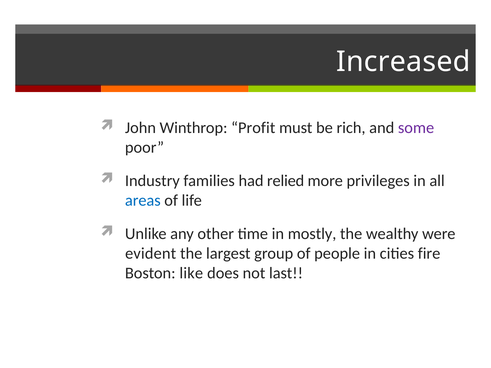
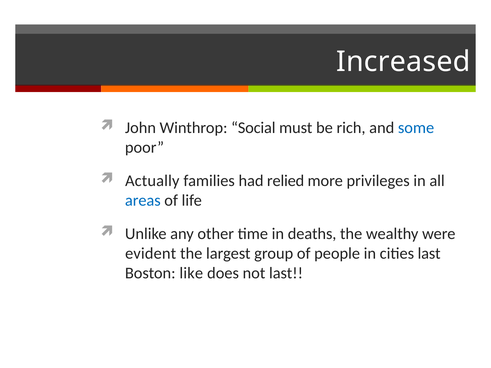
Profit: Profit -> Social (253, 128)
some colour: purple -> blue (416, 128)
Industry: Industry -> Actually (152, 181)
mostly: mostly -> deaths (312, 234)
cities fire: fire -> last (429, 253)
